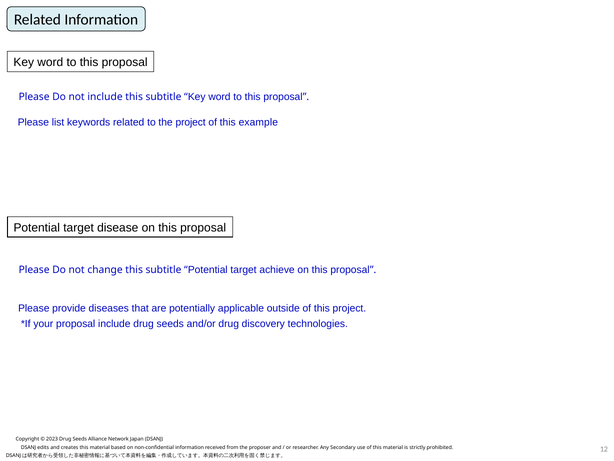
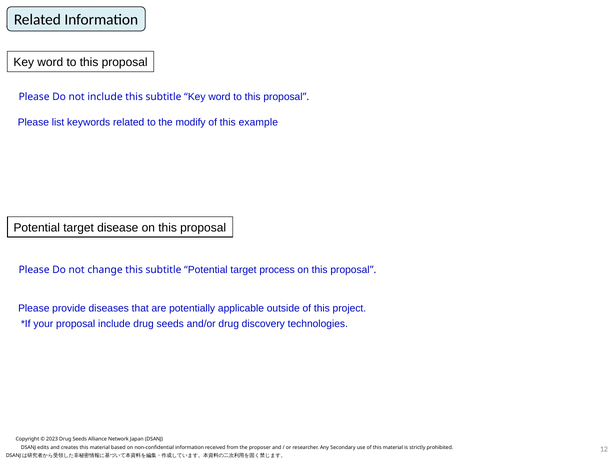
the project: project -> modify (191, 122)
achieve: achieve -> process (277, 270)
